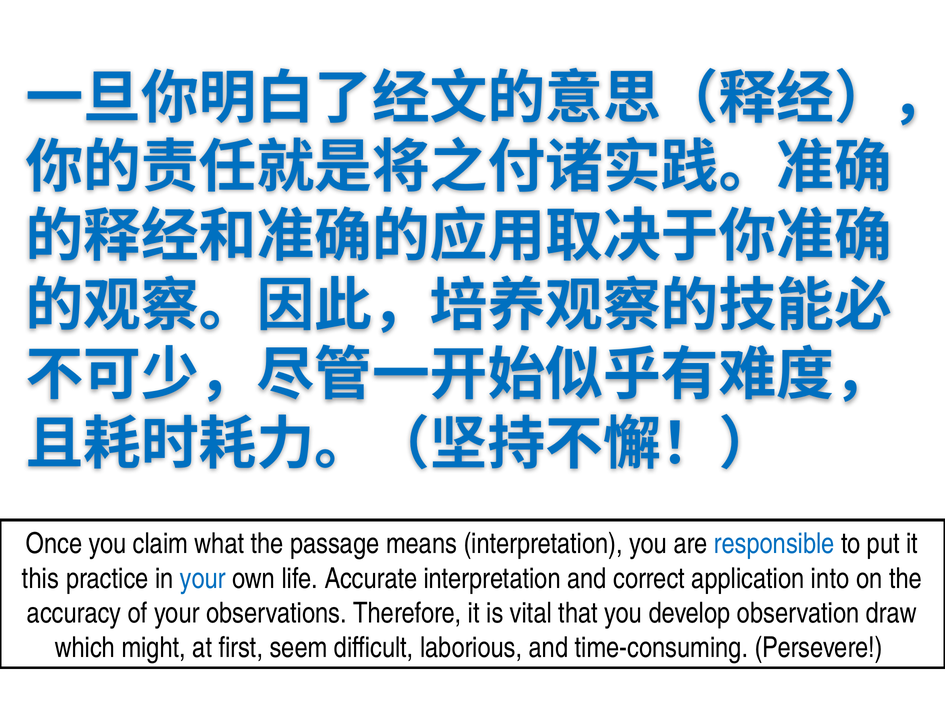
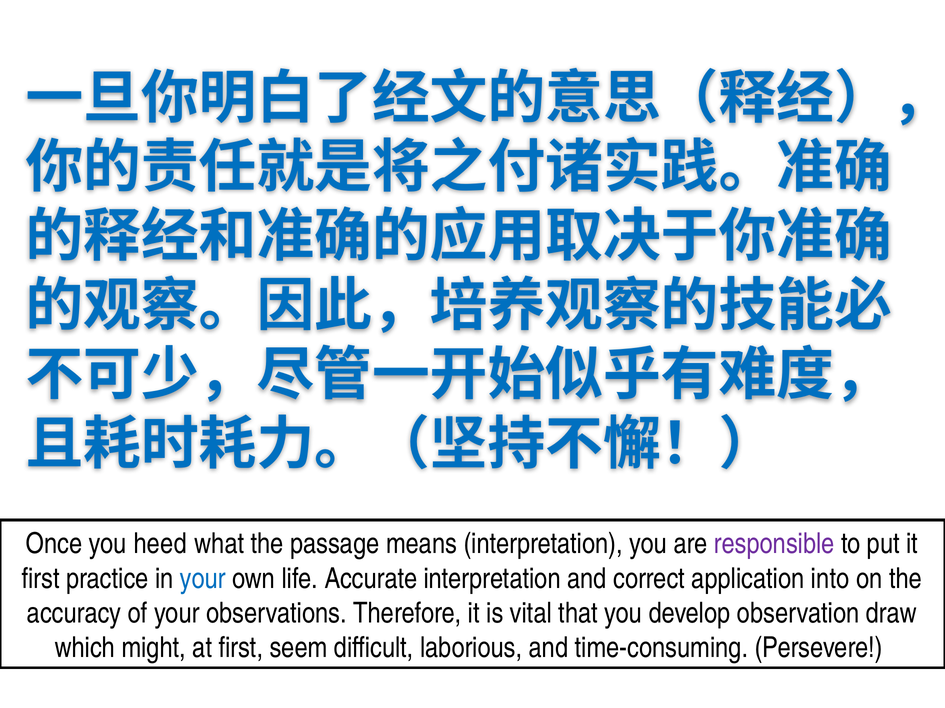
claim: claim -> heed (160, 545)
responsible colour: blue -> purple (774, 545)
this: this -> first (41, 579)
